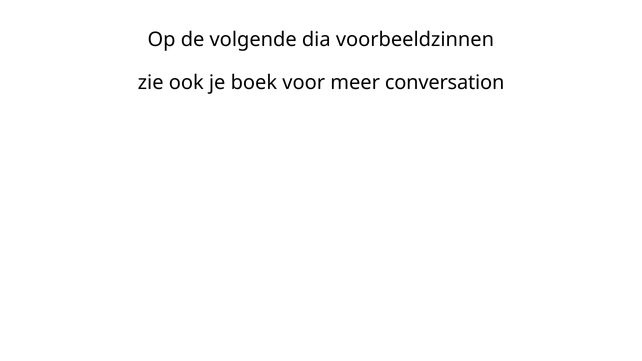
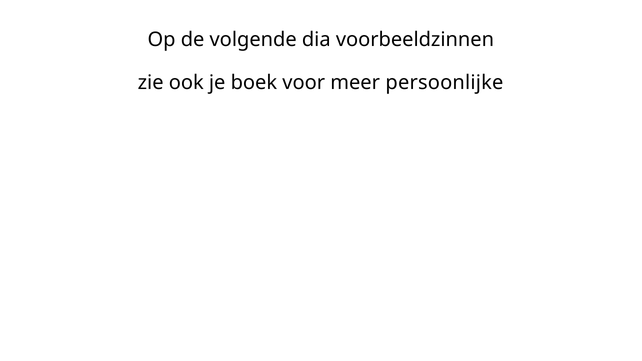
conversation: conversation -> persoonlijke (444, 83)
